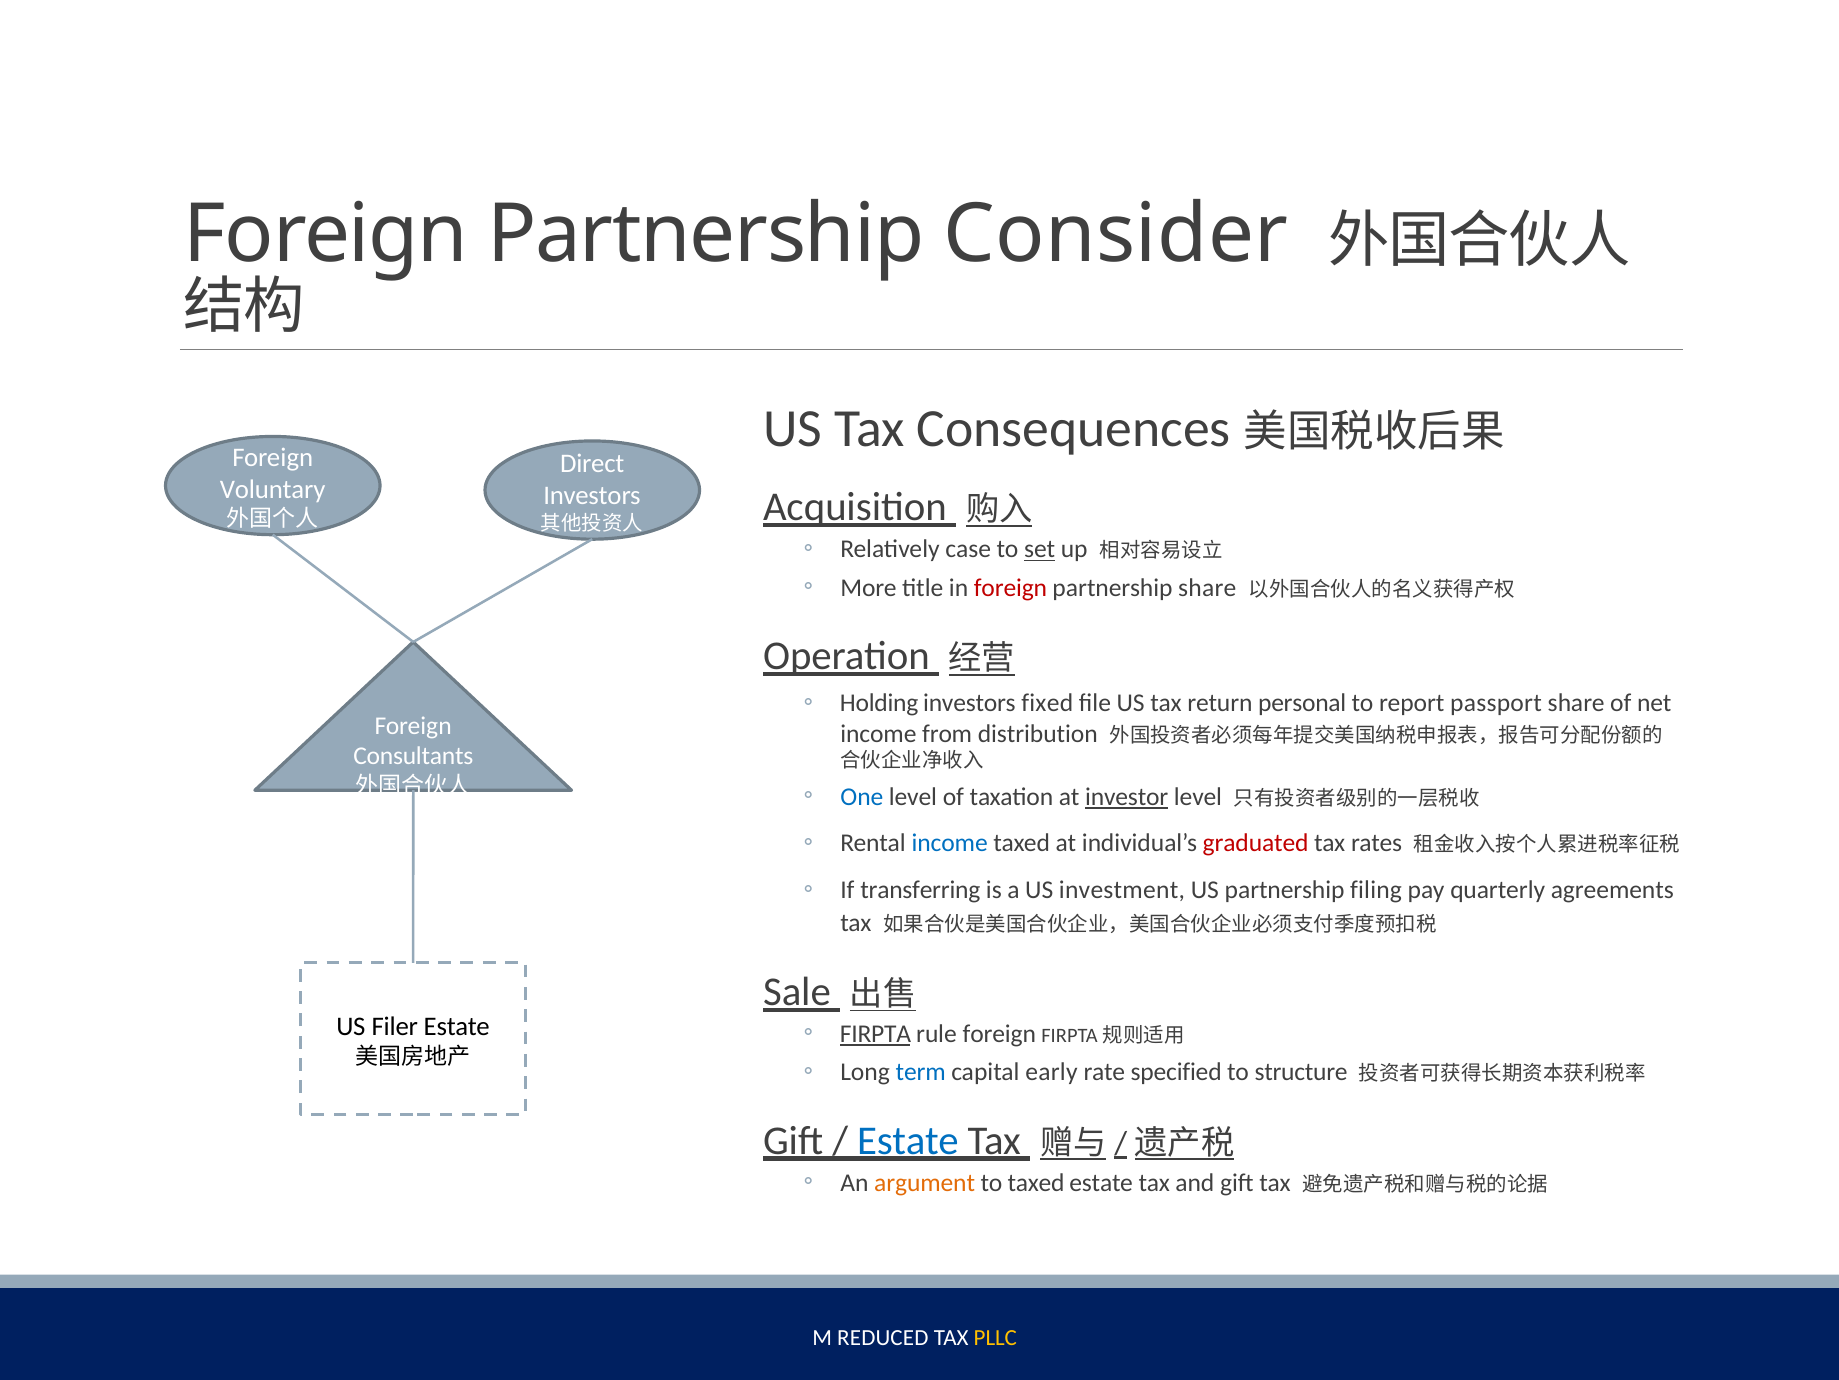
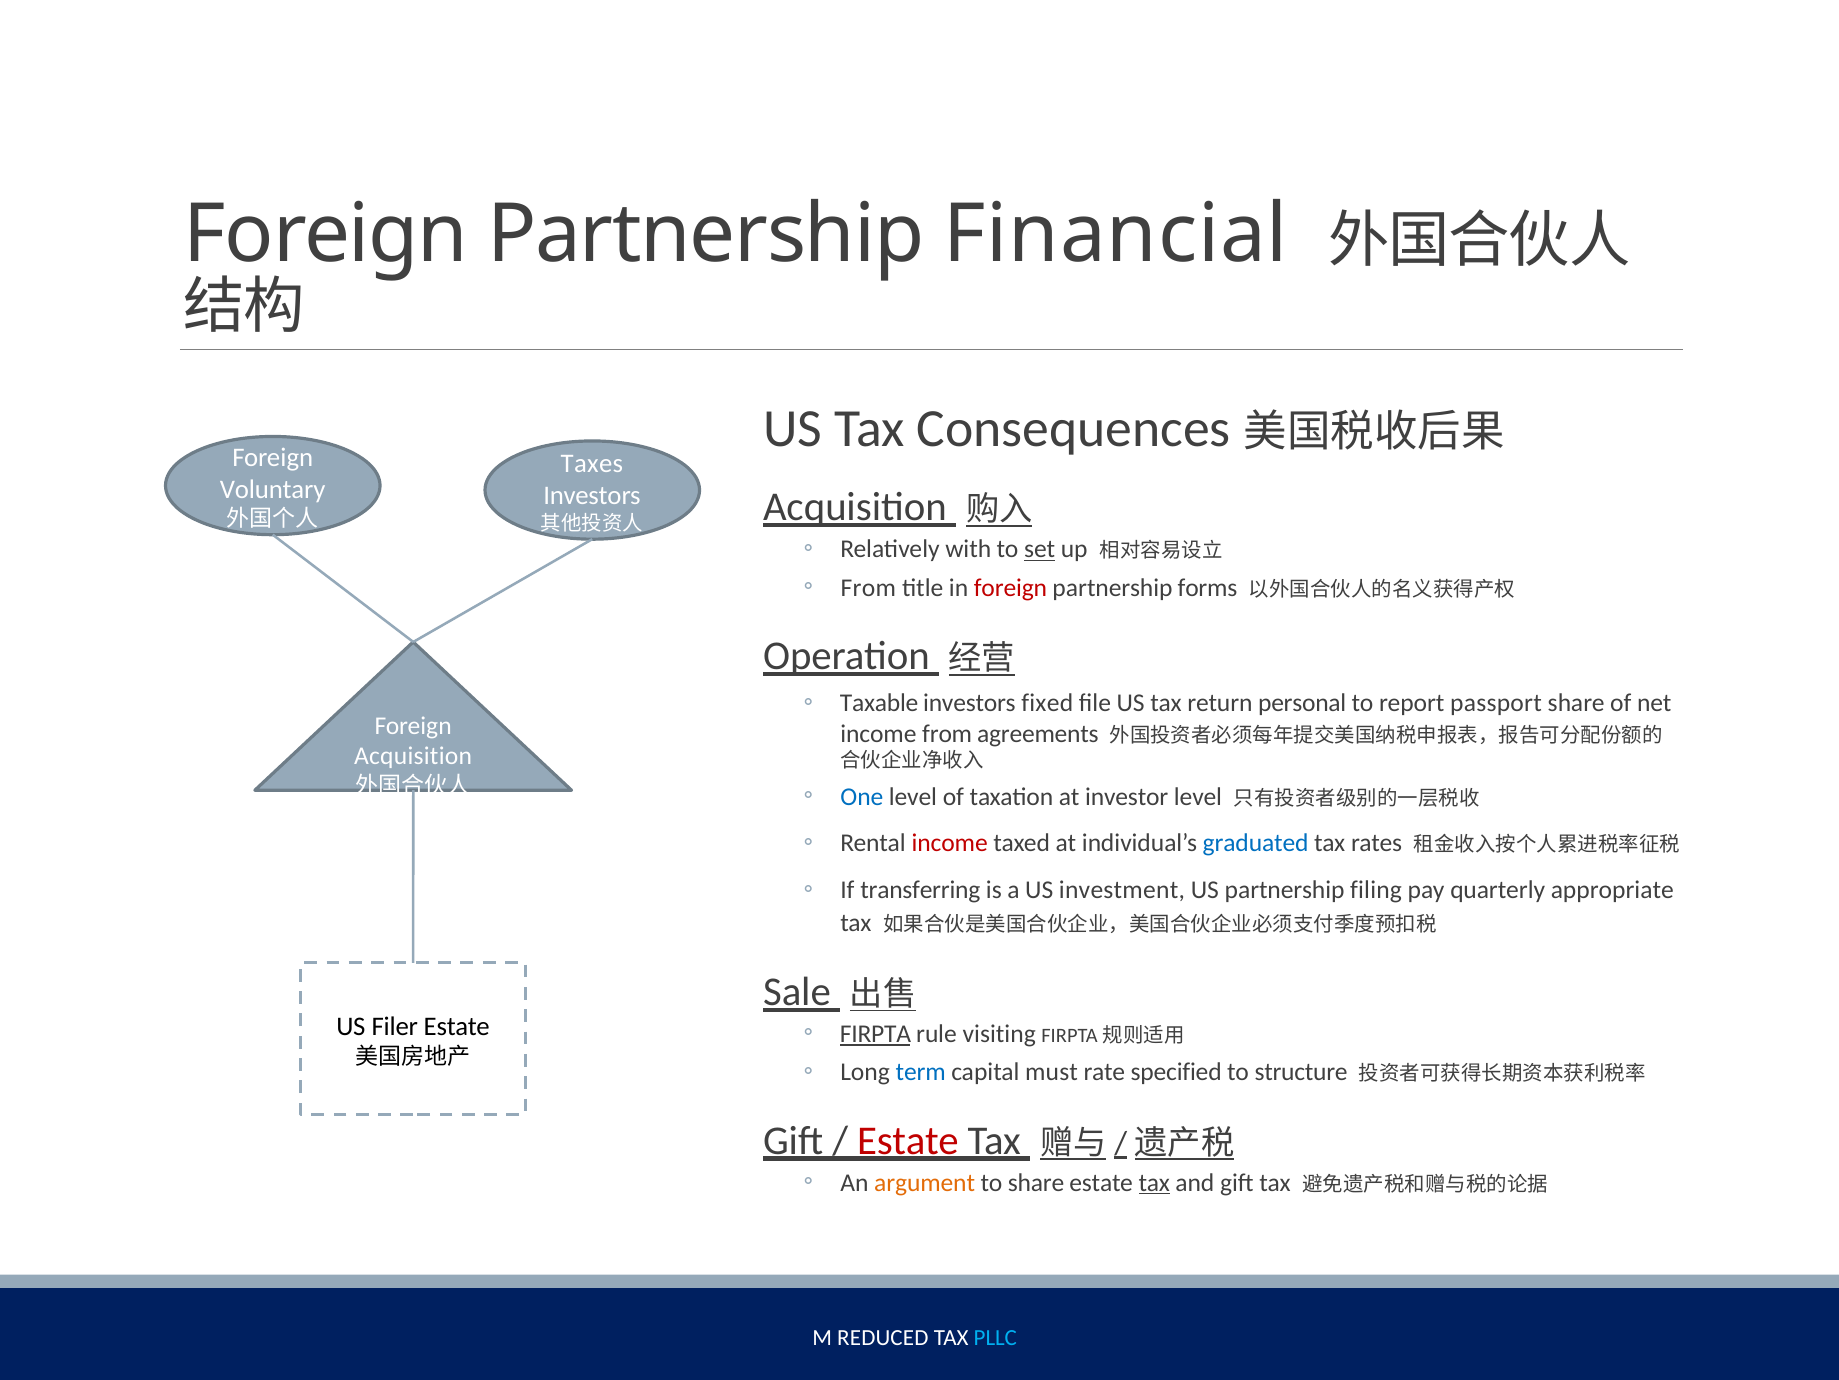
Consider: Consider -> Financial (1116, 234)
Direct: Direct -> Taxes (592, 463)
case: case -> with (968, 549)
More: More -> From (868, 588)
partnership share: share -> forms (1208, 588)
Holding: Holding -> Taxable (879, 703)
distribution: distribution -> agreements (1038, 733)
Consultants: Consultants -> Acquisition (413, 756)
investor underline: present -> none (1127, 796)
income colour: blue -> red (950, 843)
graduated colour: red -> blue (1256, 843)
agreements: agreements -> appropriate (1612, 890)
rule foreign: foreign -> visiting (999, 1033)
early: early -> must (1052, 1072)
Estate colour: blue -> red (908, 1140)
to taxed: taxed -> share (1036, 1182)
tax underline: none -> present (1154, 1182)
PLLC colour: yellow -> light blue (995, 1337)
